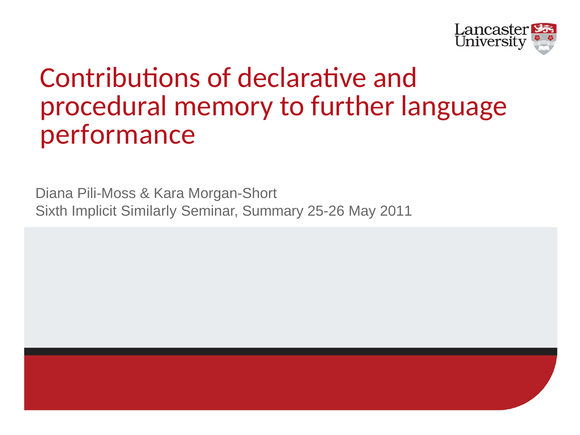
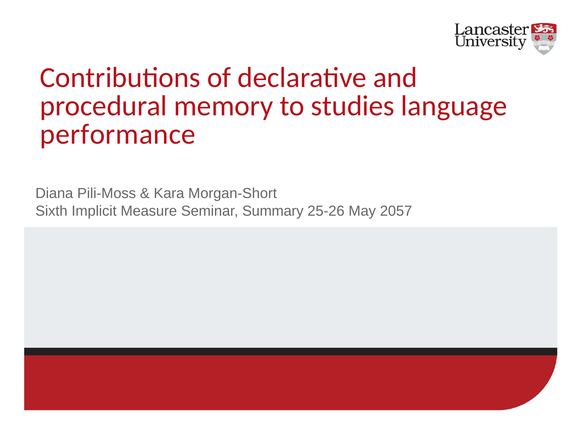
further: further -> studies (353, 106)
Similarly: Similarly -> Measure (149, 211)
2011: 2011 -> 2057 (396, 211)
